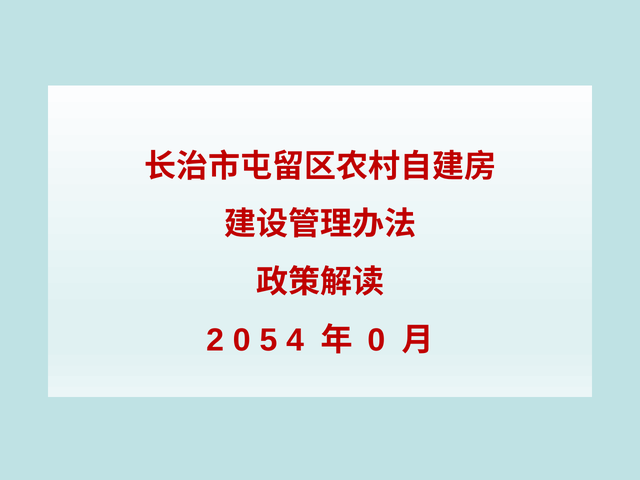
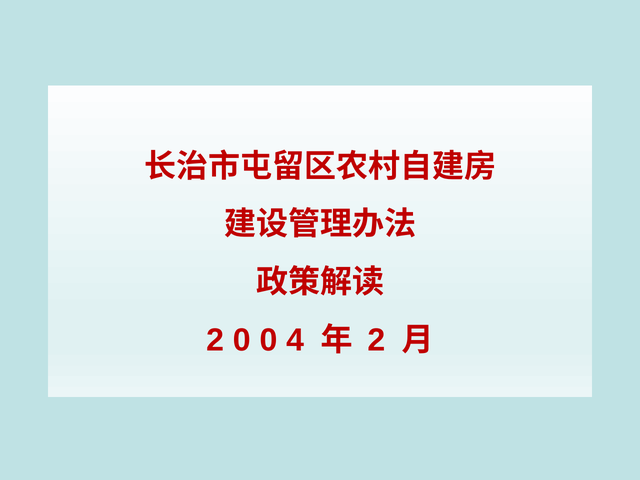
0 5: 5 -> 0 (268, 340)
0: 0 -> 2 (376, 340)
